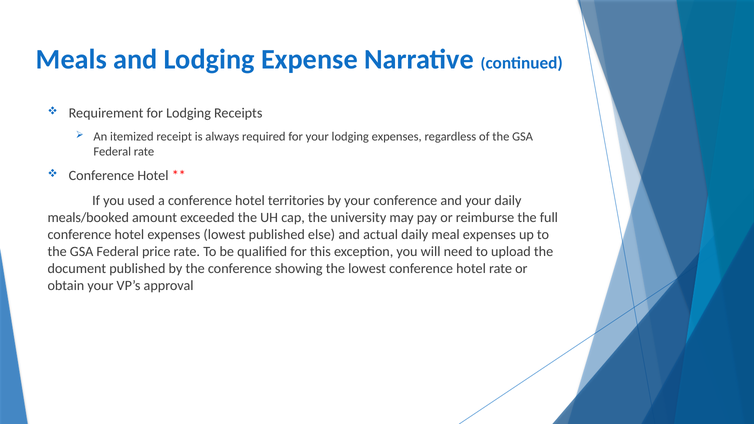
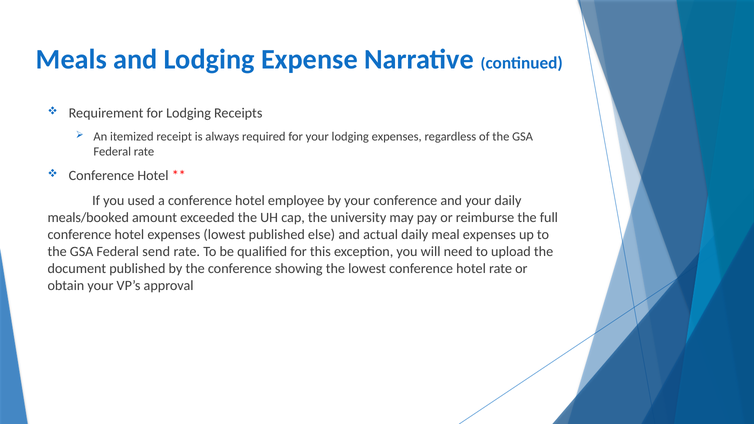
territories: territories -> employee (296, 201)
price: price -> send (156, 251)
